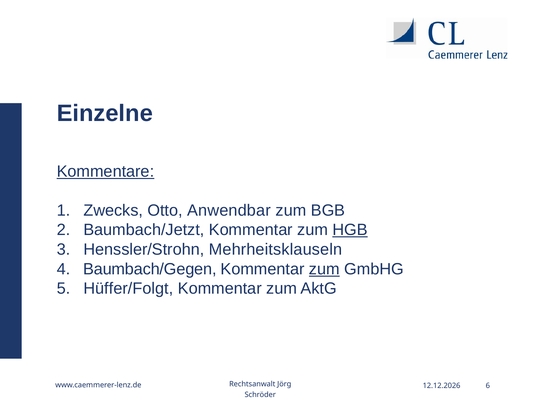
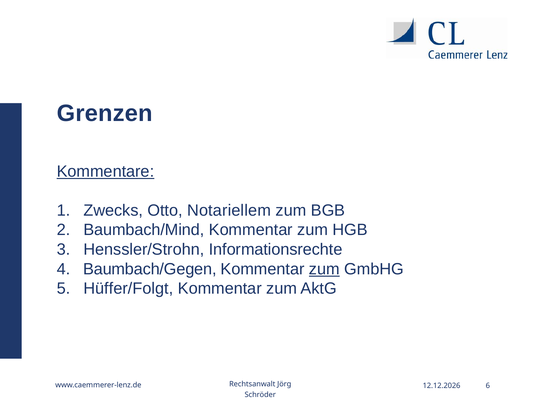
Einzelne: Einzelne -> Grenzen (105, 113)
Anwendbar: Anwendbar -> Notariellem (229, 210)
Baumbach/Jetzt: Baumbach/Jetzt -> Baumbach/Mind (144, 230)
HGB underline: present -> none (350, 230)
Mehrheitsklauseln: Mehrheitsklauseln -> Informationsrechte (276, 249)
